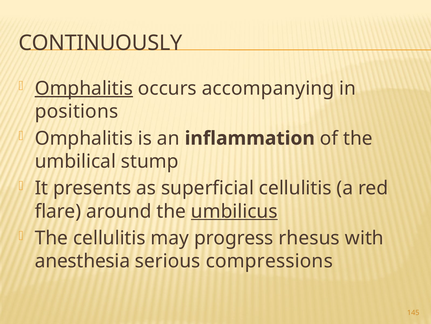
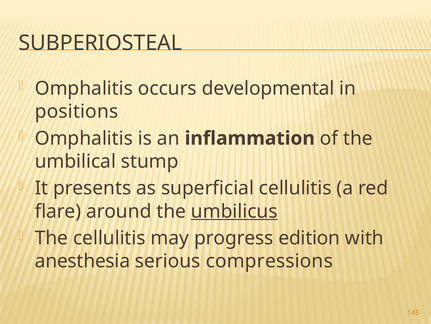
CONTINUOUSLY: CONTINUOUSLY -> SUBPERIOSTEAL (100, 43)
Omphalitis underline: present -> none (84, 88)
accompanying: accompanying -> developmental (268, 88)
rhesus: rhesus -> edition (309, 238)
